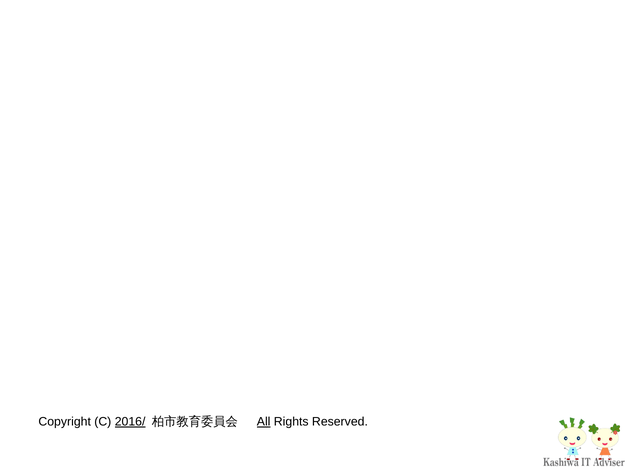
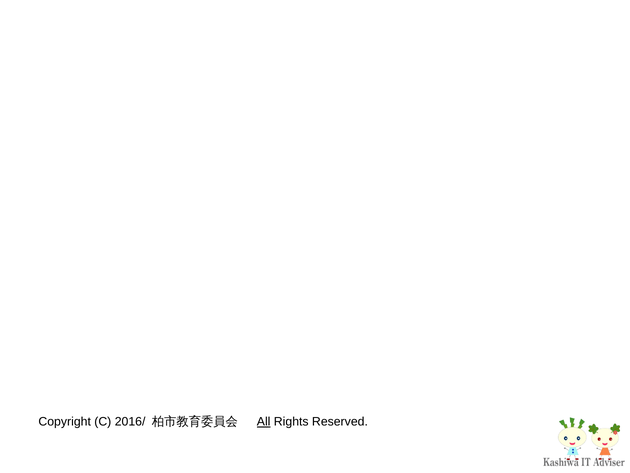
2016/ underline: present -> none (130, 421)
